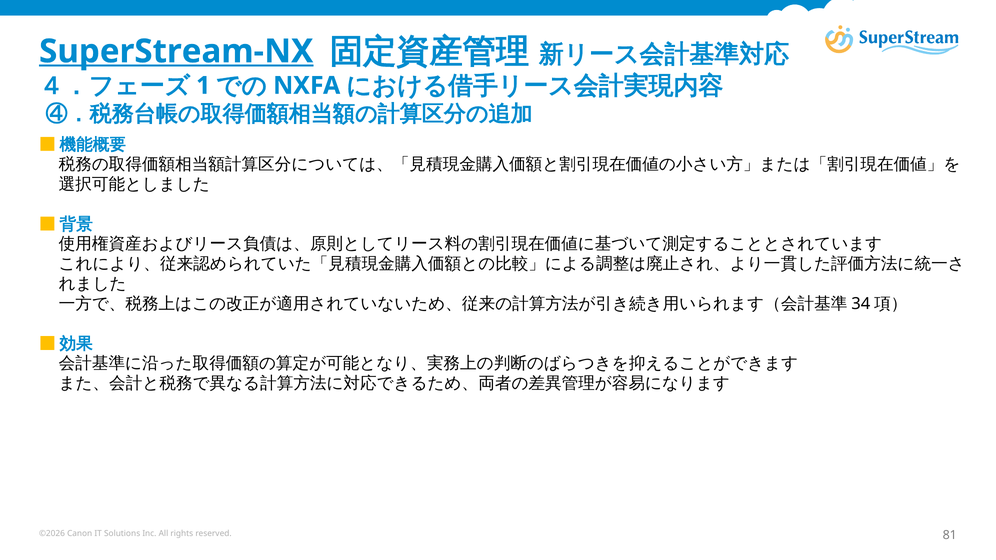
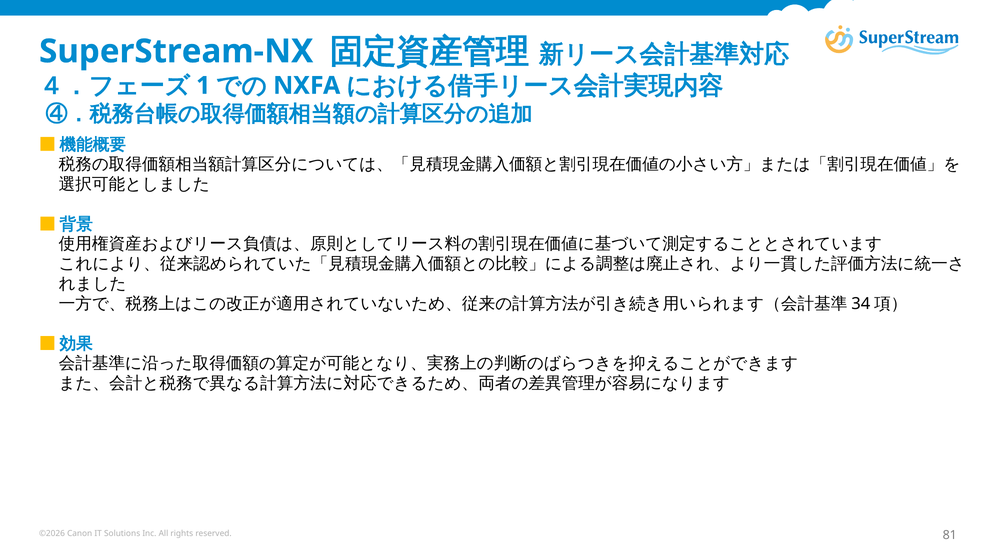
SuperStream-NX underline: present -> none (176, 51)
